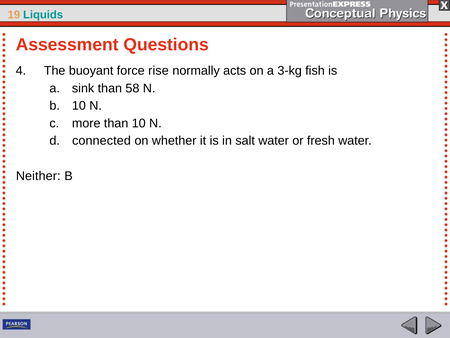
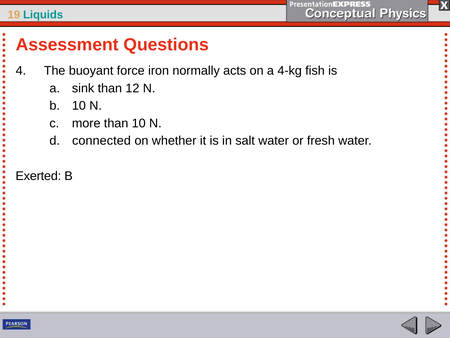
rise: rise -> iron (159, 71)
3-kg: 3-kg -> 4-kg (290, 71)
58: 58 -> 12 (132, 88)
Neither: Neither -> Exerted (38, 176)
